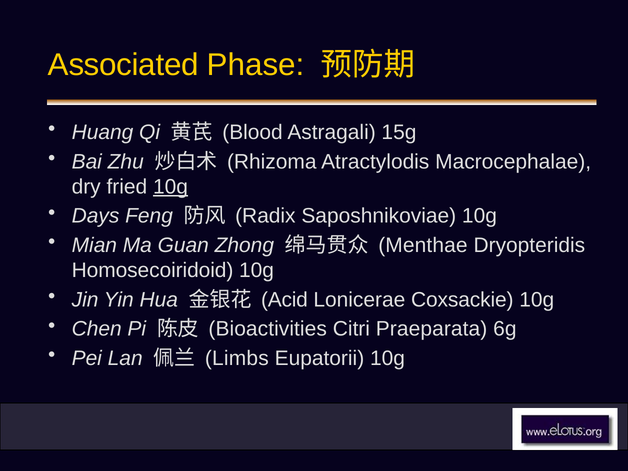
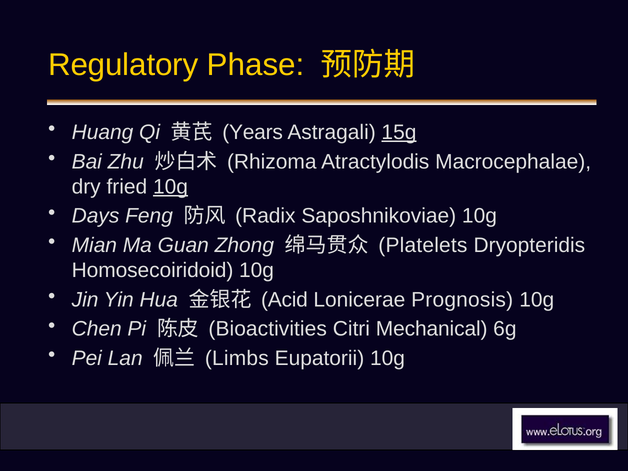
Associated: Associated -> Regulatory (123, 65)
Blood: Blood -> Years (253, 132)
15g underline: none -> present (399, 132)
Menthae: Menthae -> Platelets (423, 245)
Coxsackie: Coxsackie -> Prognosis (462, 300)
Praeparata: Praeparata -> Mechanical (432, 329)
